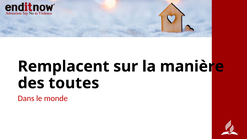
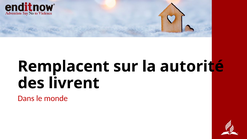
manière: manière -> autorité (192, 66)
toutes: toutes -> livrent (74, 83)
